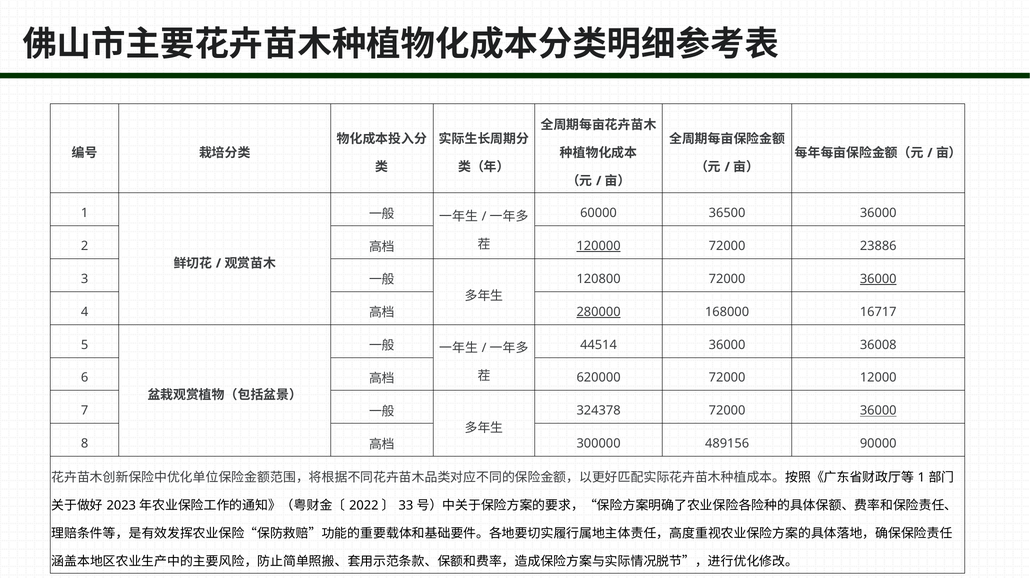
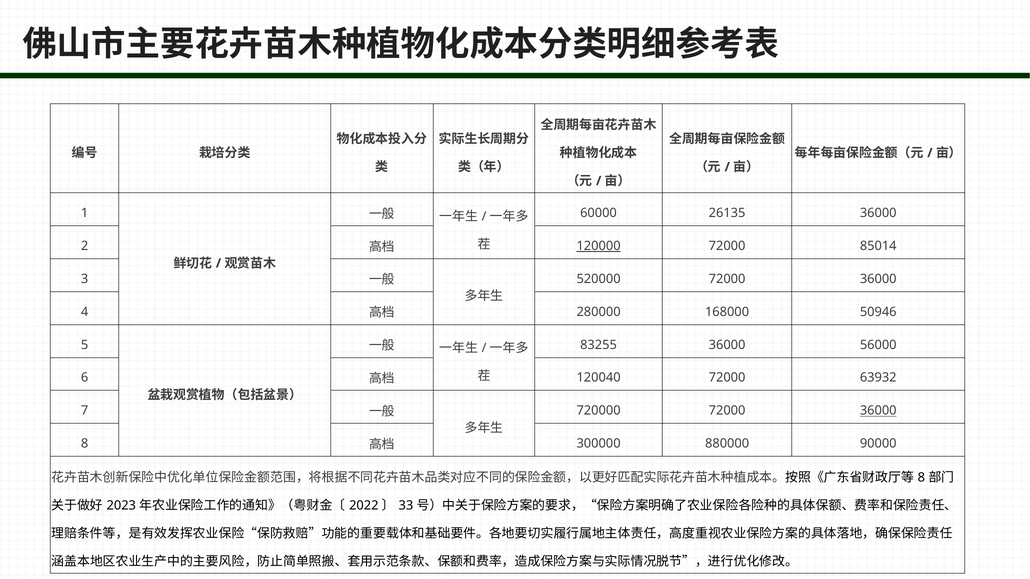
36500: 36500 -> 26135 (727, 213)
23886: 23886 -> 85014 (878, 246)
120800: 120800 -> 520000 (599, 279)
36000 underline: present -> none (878, 279)
280000 underline: present -> none (599, 312)
16717: 16717 -> 50946 (878, 312)
44514: 44514 -> 83255 (599, 345)
36008: 36008 -> 56000 (878, 345)
620000: 620000 -> 120040 (599, 378)
12000: 12000 -> 63932 (878, 378)
324378: 324378 -> 720000 (599, 411)
489156: 489156 -> 880000 (727, 444)
1: 1 -> 8 (921, 478)
